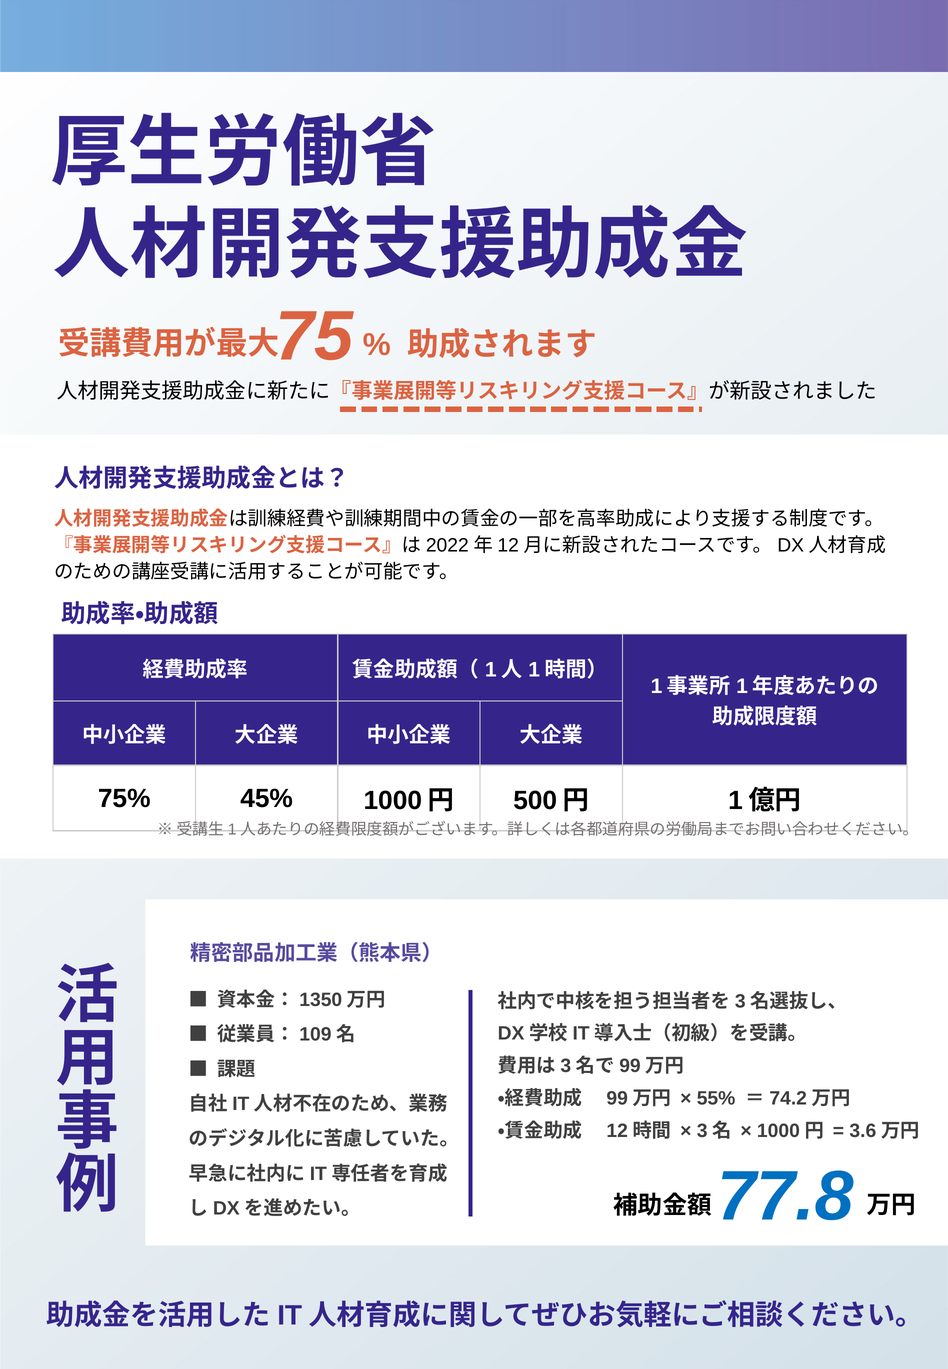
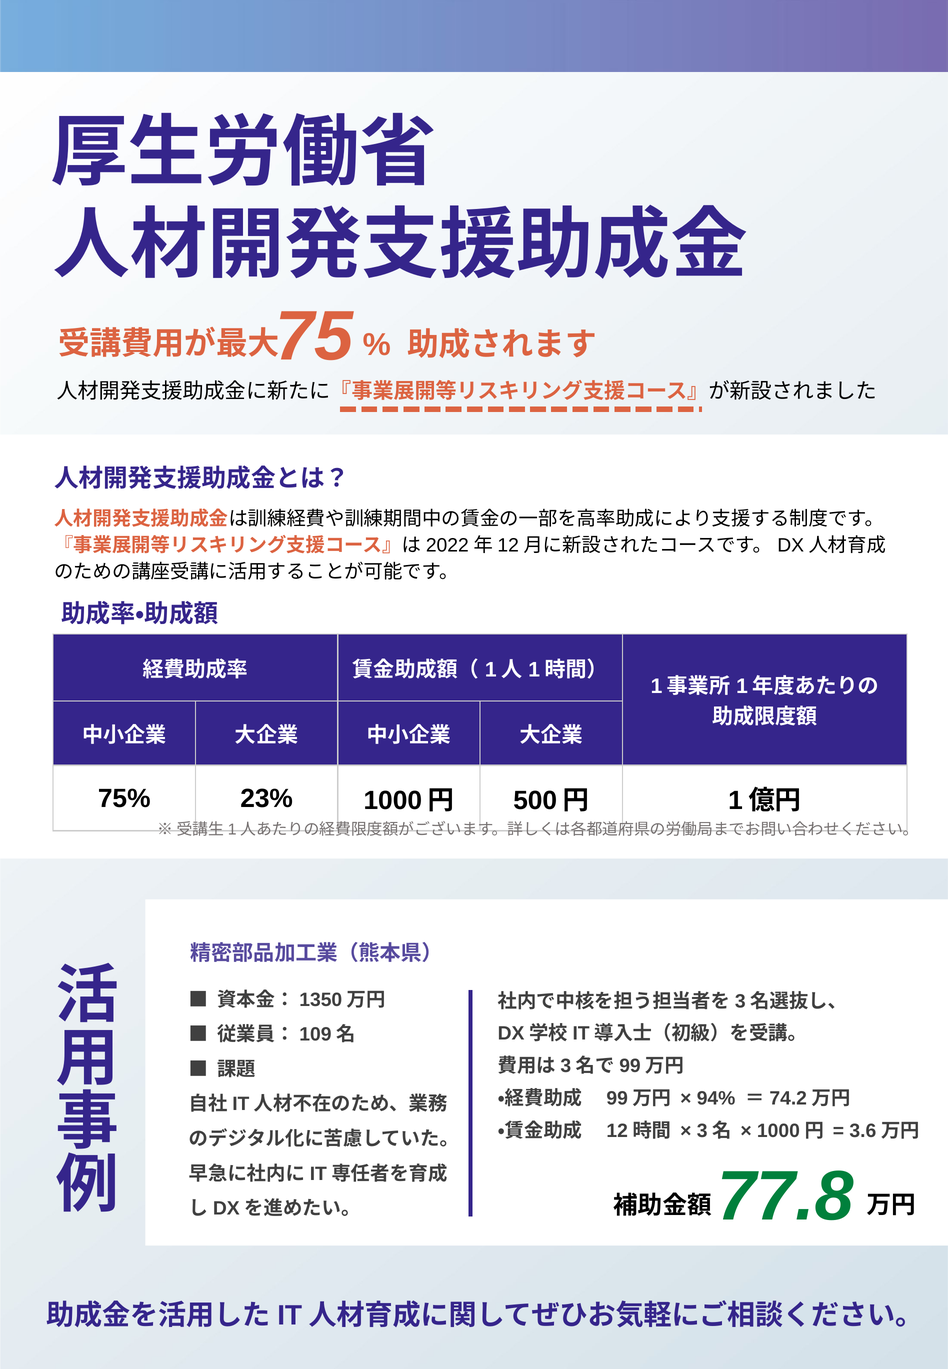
45%: 45% -> 23% (267, 799)
55%: 55% -> 94% (716, 1099)
77.8 colour: blue -> green (785, 1197)
